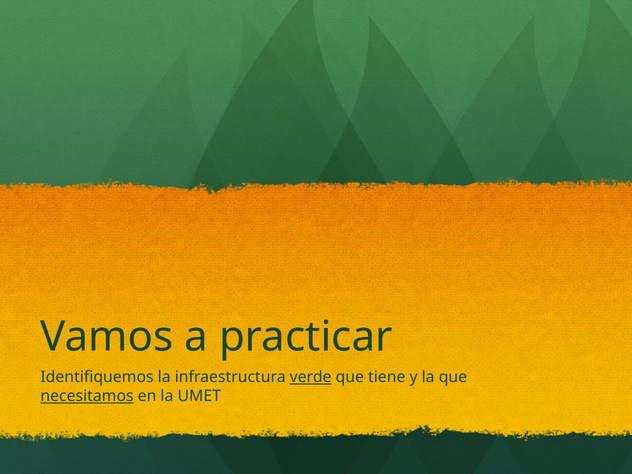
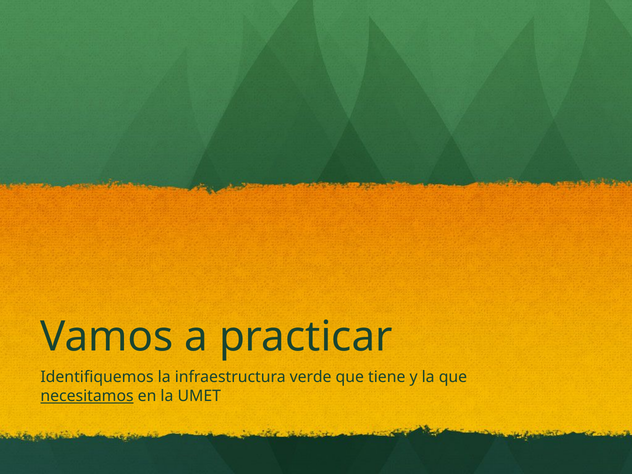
verde underline: present -> none (311, 377)
